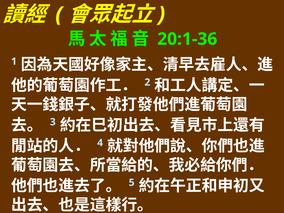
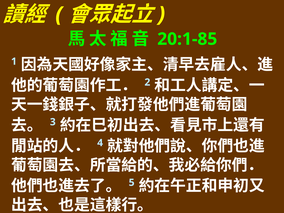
20:1-36: 20:1-36 -> 20:1-85 (187, 39)
